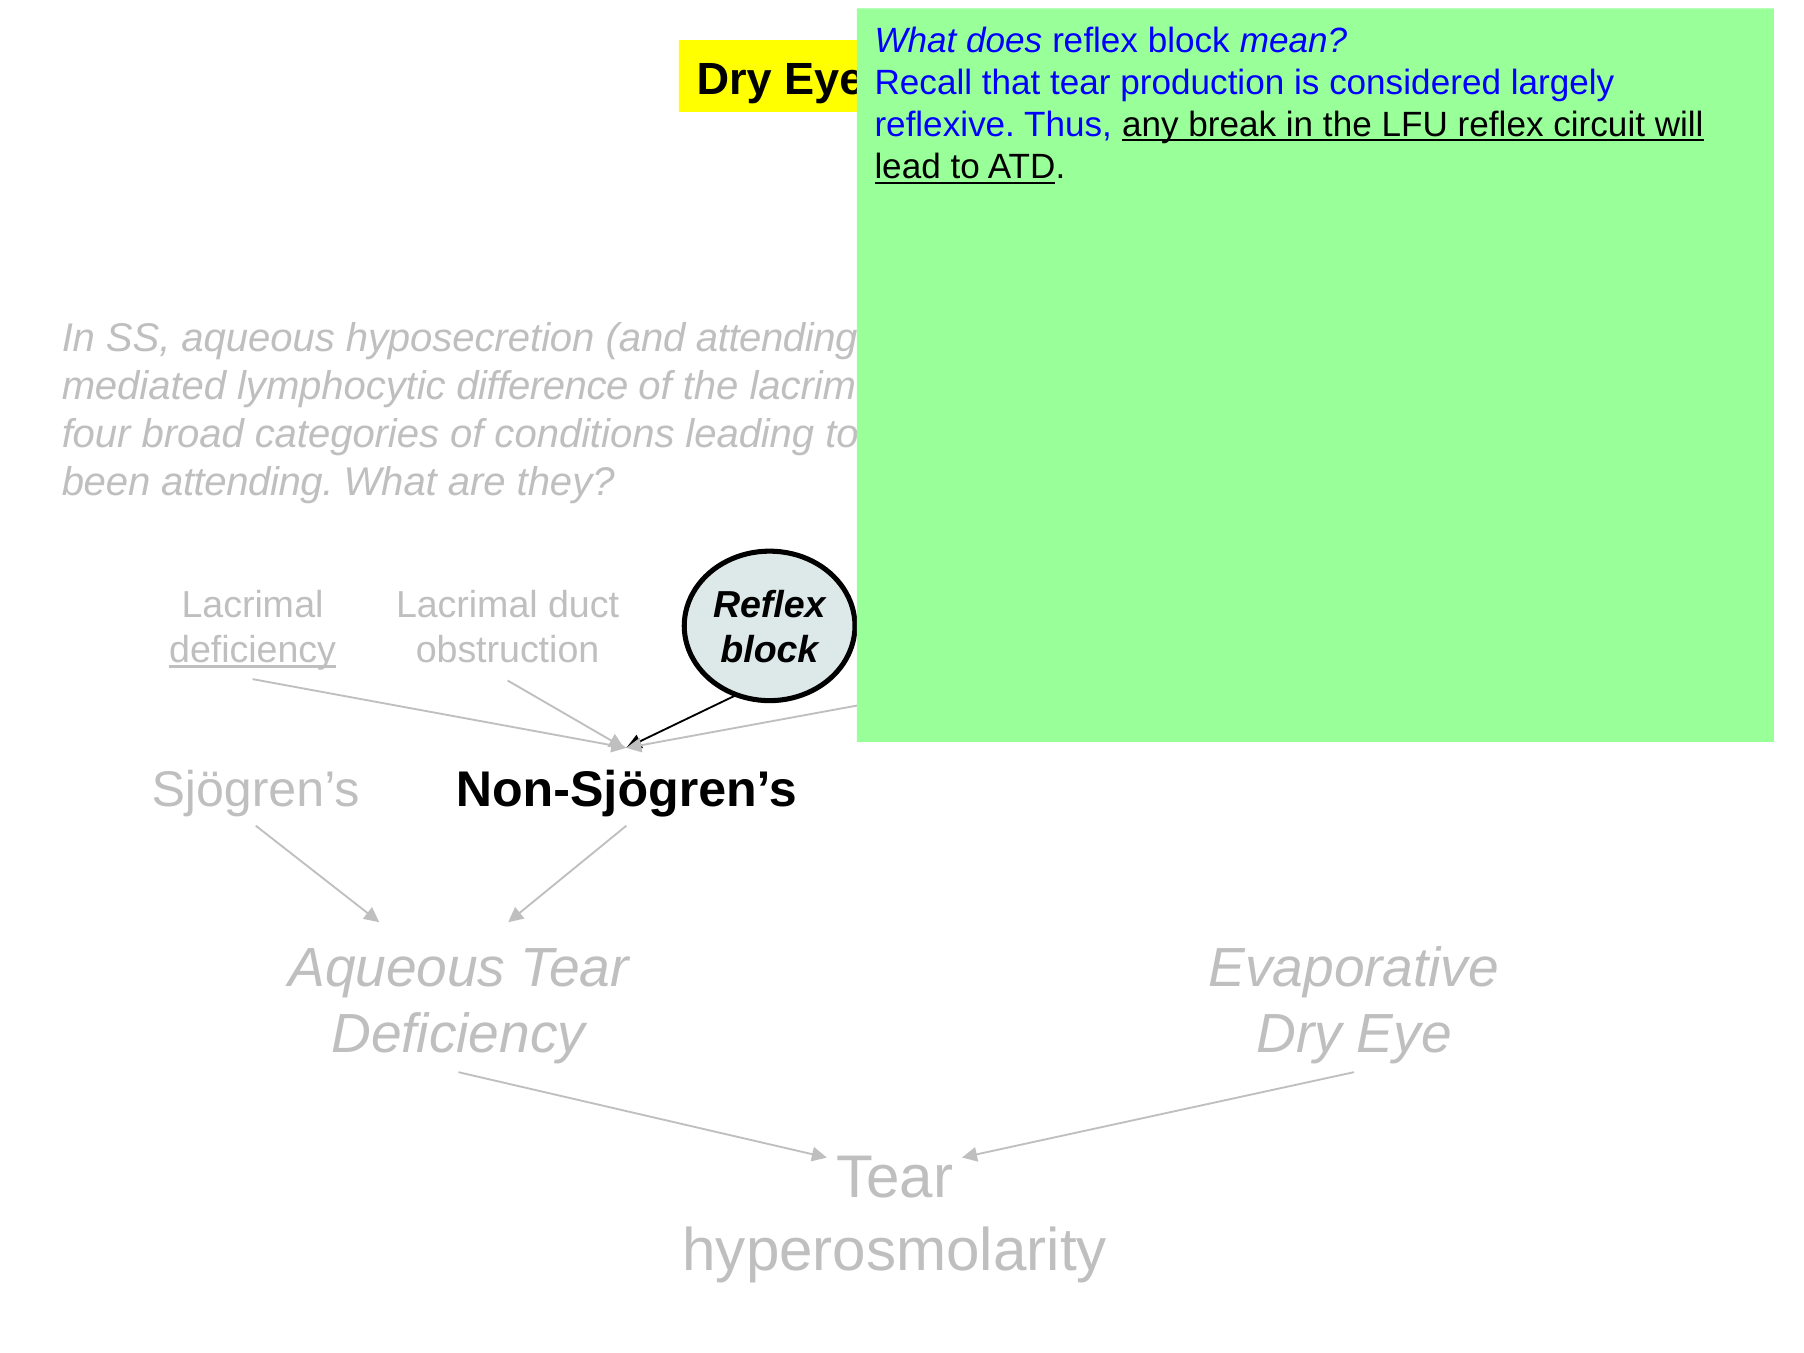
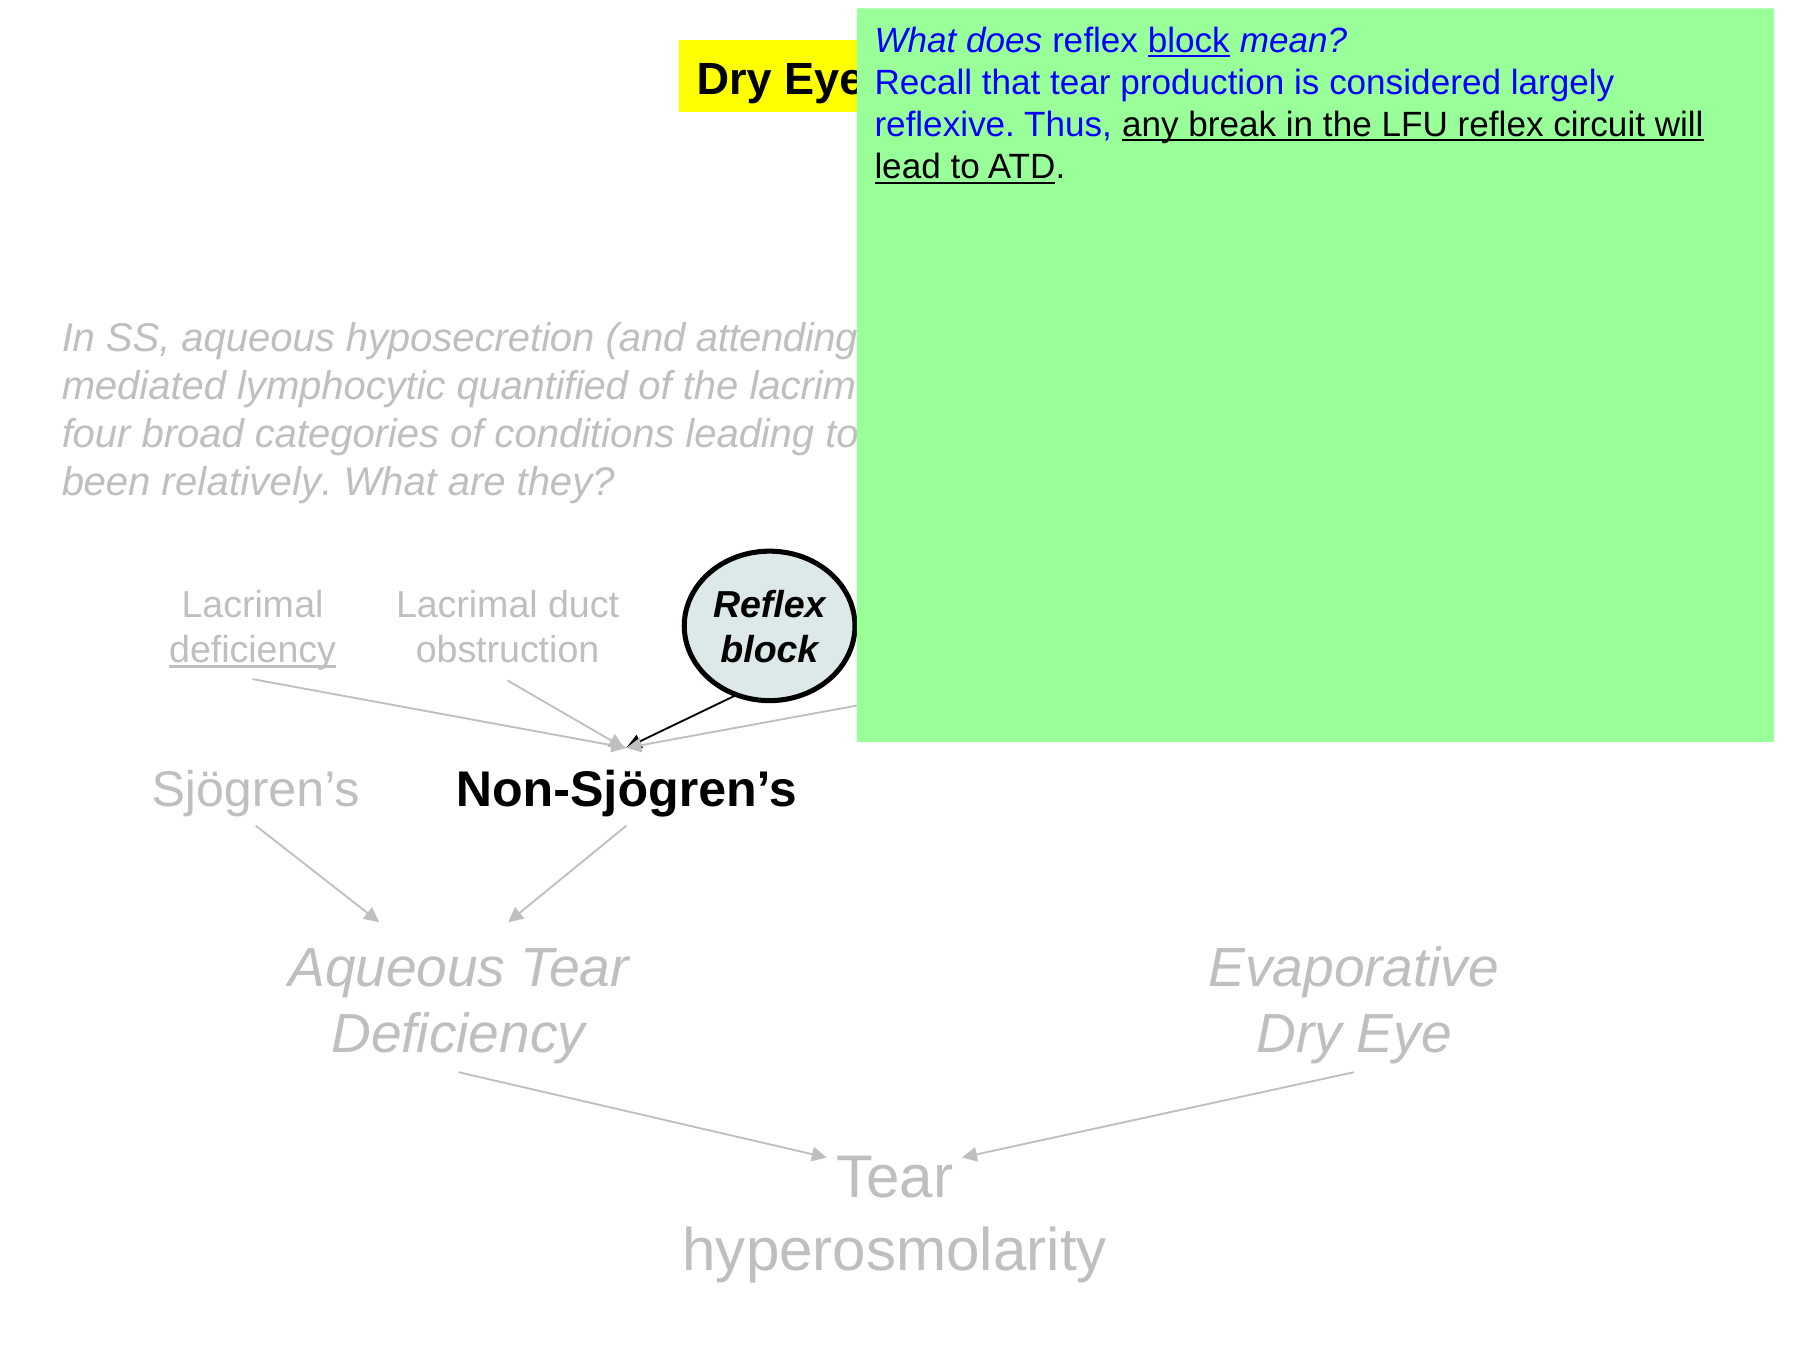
block underline: none -> present (1189, 41)
difference: difference -> quantified (542, 386)
been attending: attending -> relatively (247, 482)
